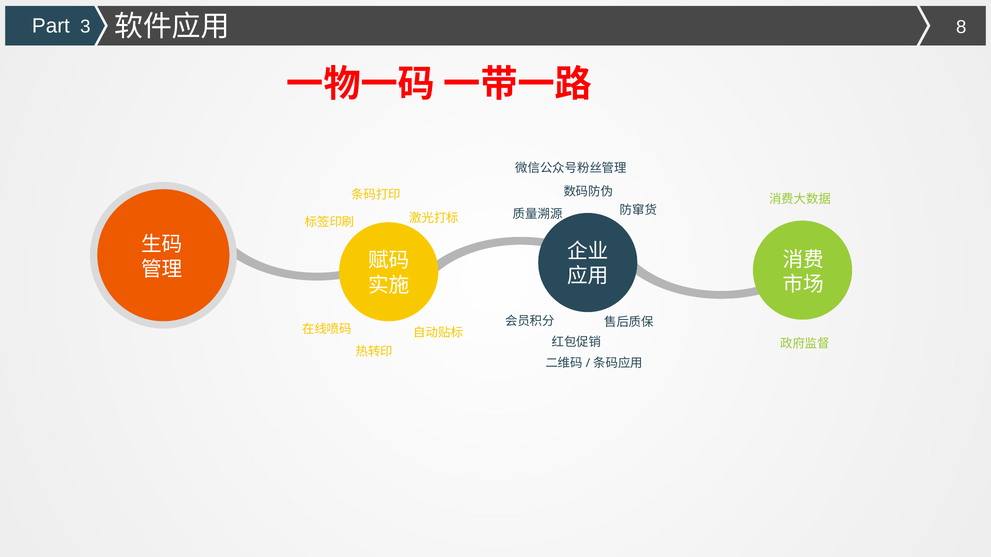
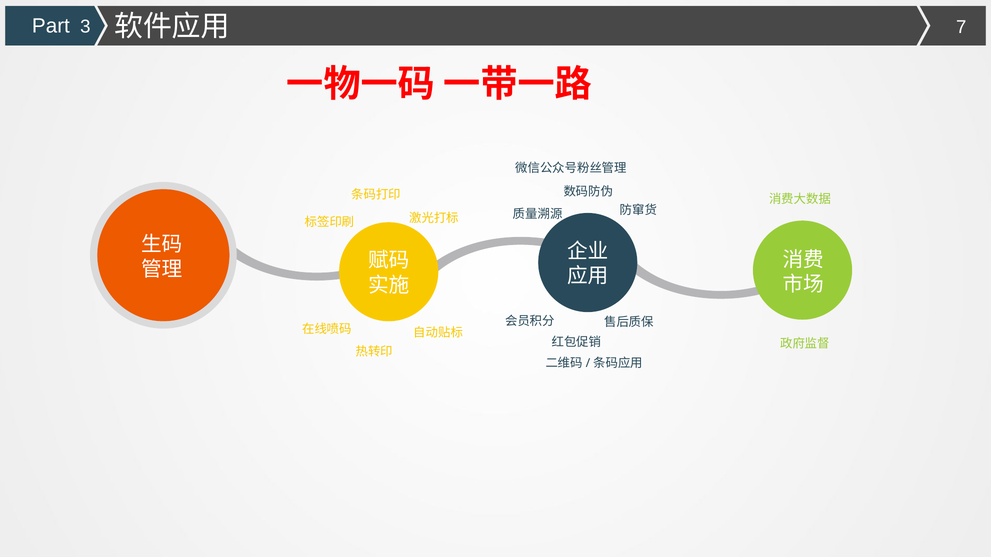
8: 8 -> 7 (961, 27)
